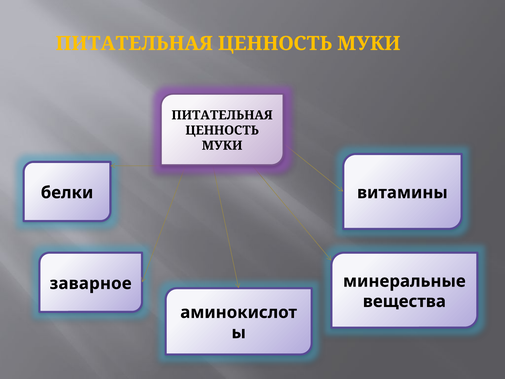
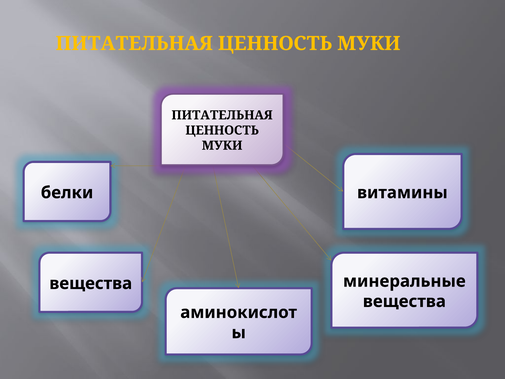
заварное: заварное -> вещества (91, 283)
